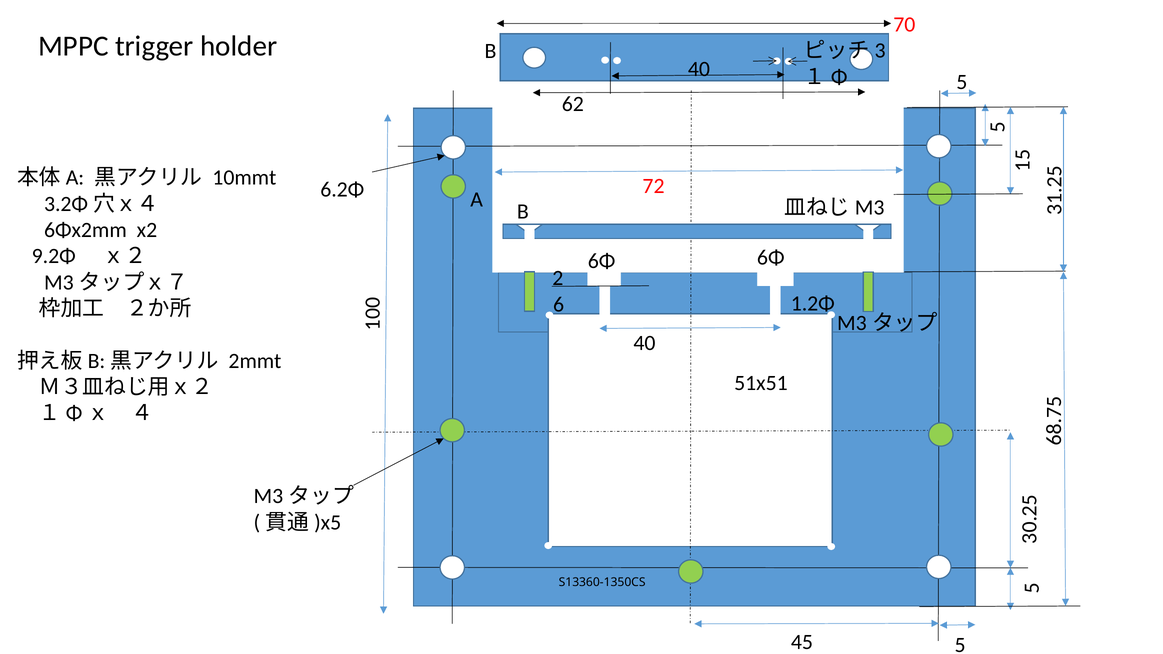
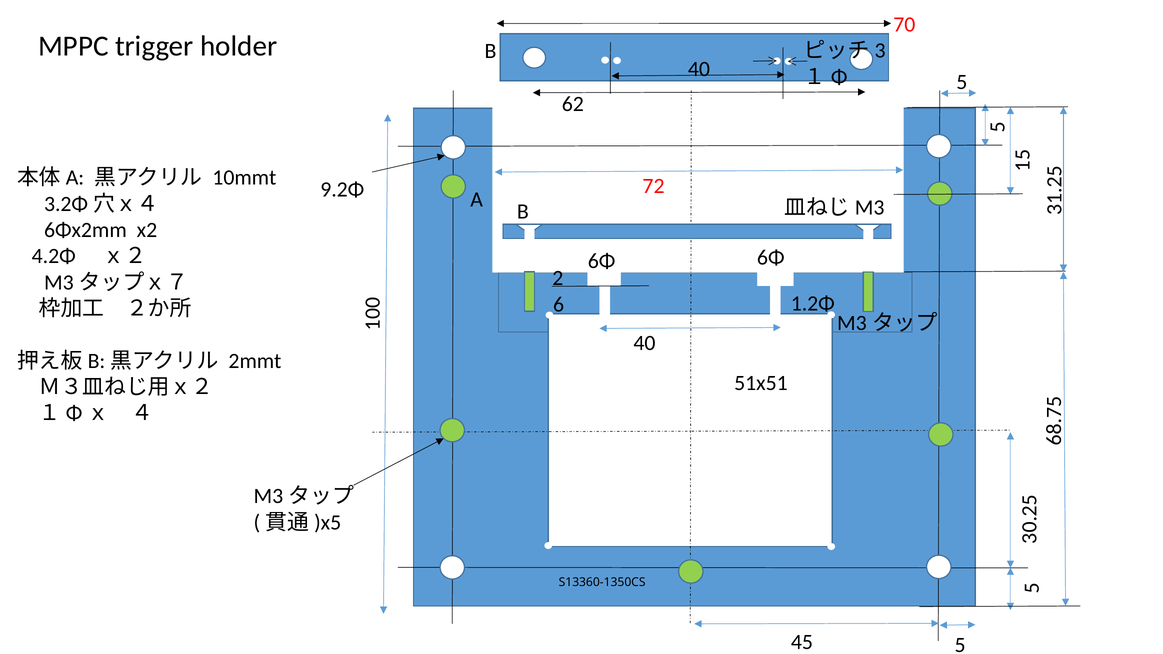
6.2Φ: 6.2Φ -> 9.2Φ (342, 190)
9.2Φ: 9.2Φ -> 4.2Φ (54, 256)
